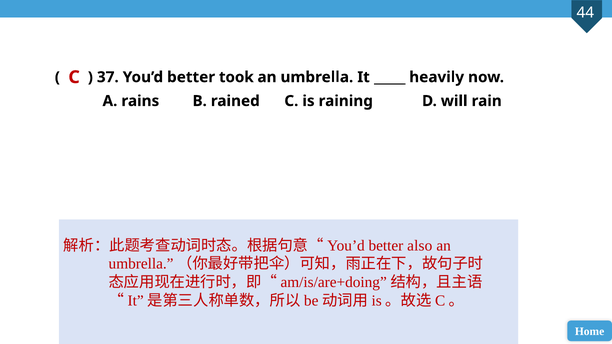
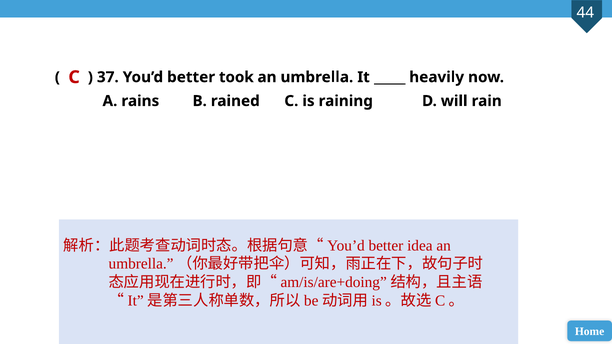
also: also -> idea (420, 246)
